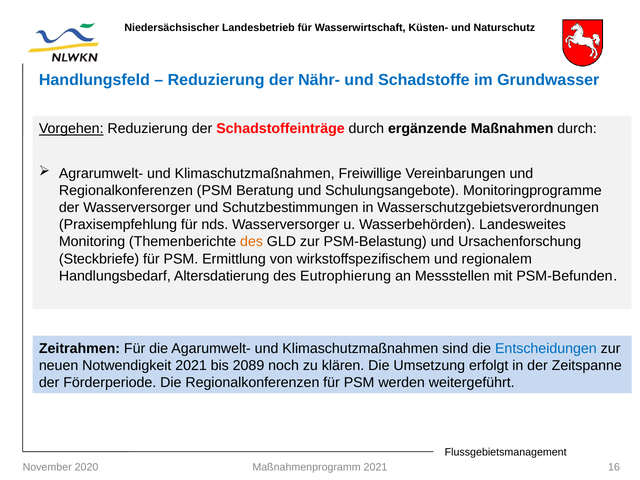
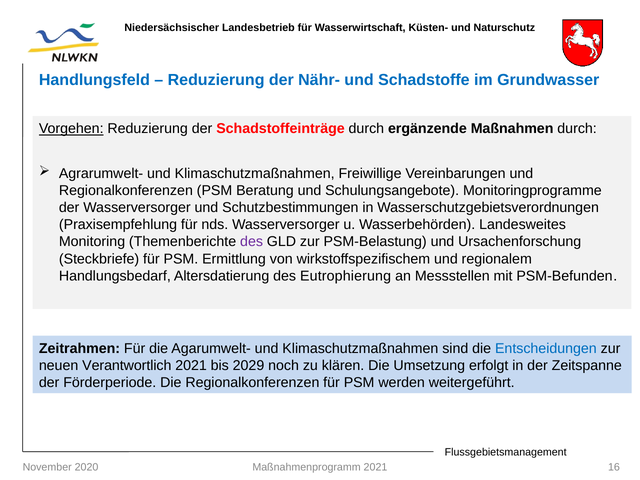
des colour: orange -> purple (252, 242)
Notwendigkeit: Notwendigkeit -> Verantwortlich (127, 365)
2089: 2089 -> 2029 (248, 365)
